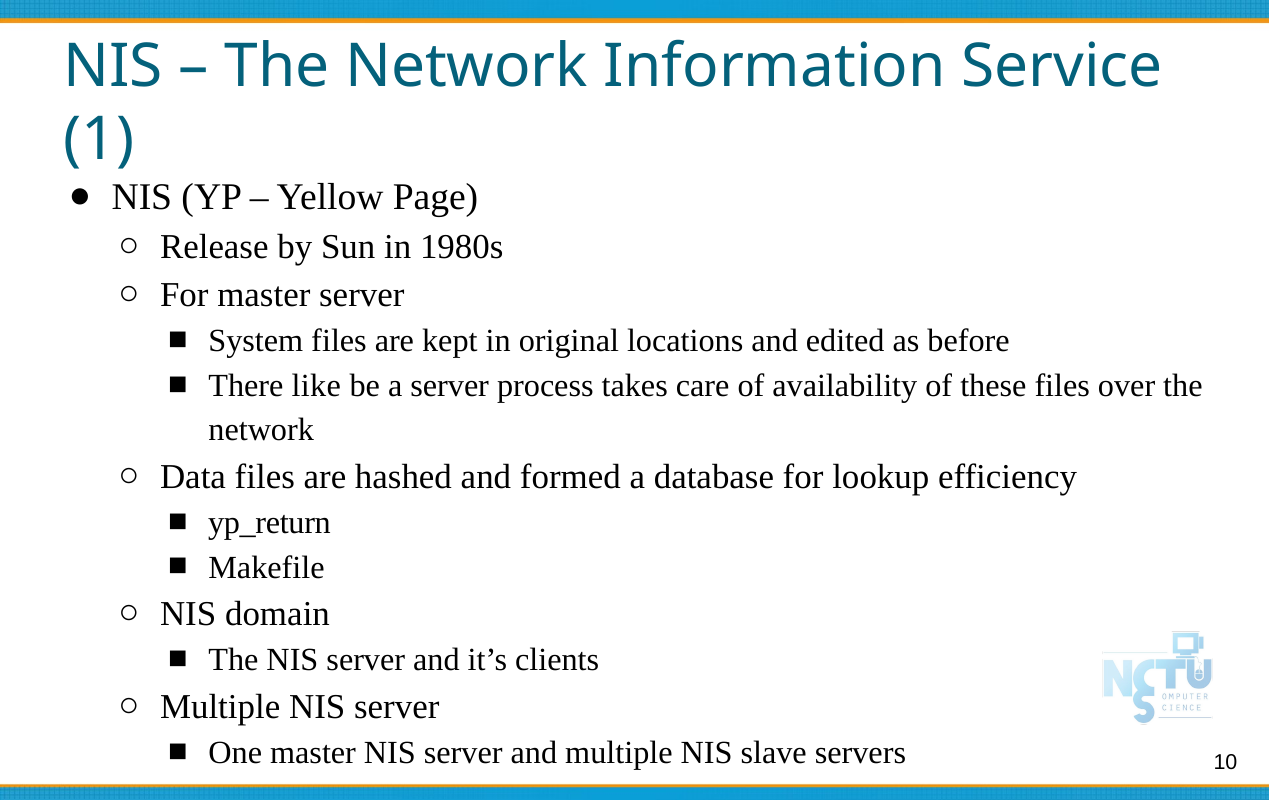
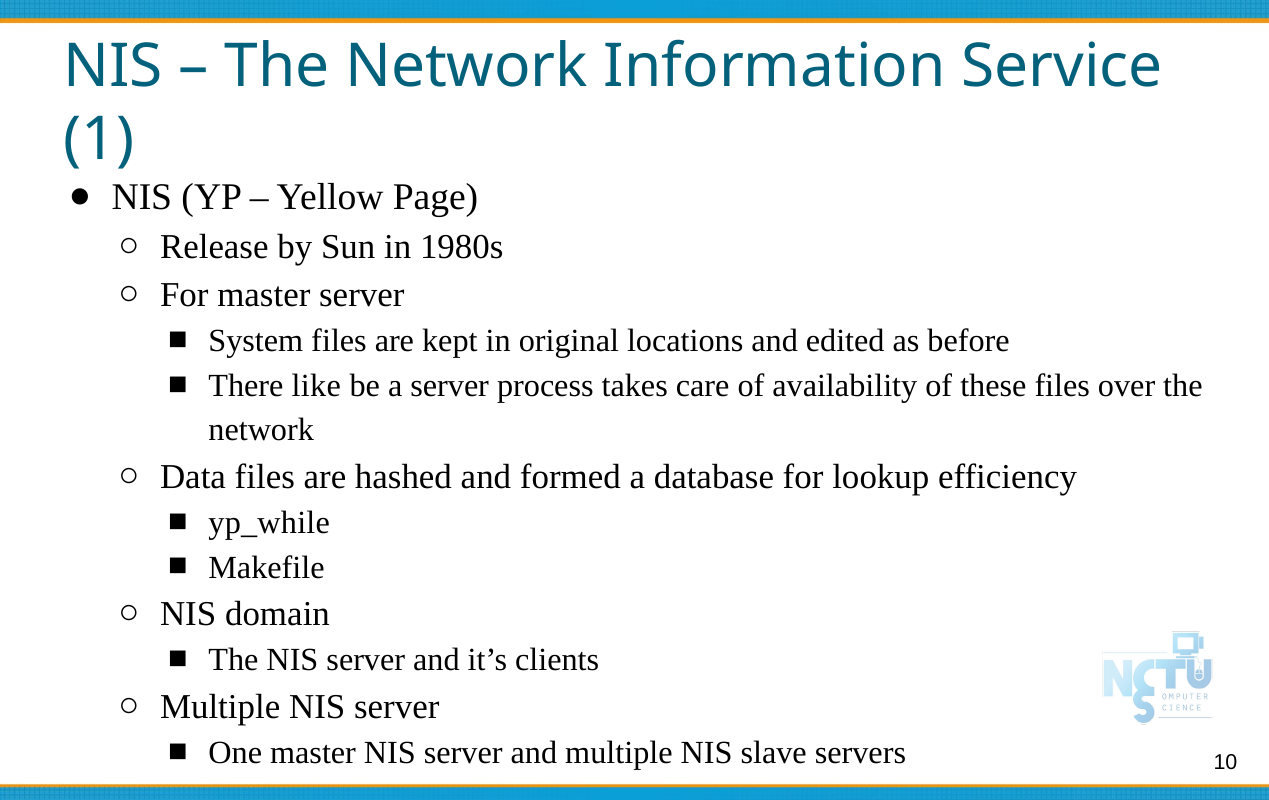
yp_return: yp_return -> yp_while (269, 523)
